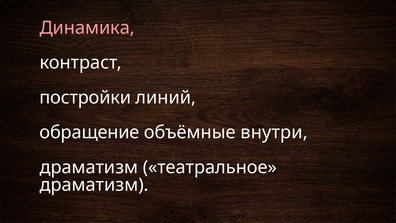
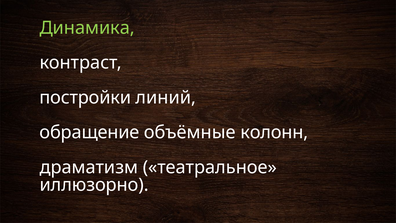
Динамика colour: pink -> light green (87, 28)
внутри: внутри -> колонн (274, 132)
драматизм: драматизм -> иллюзорно (94, 185)
